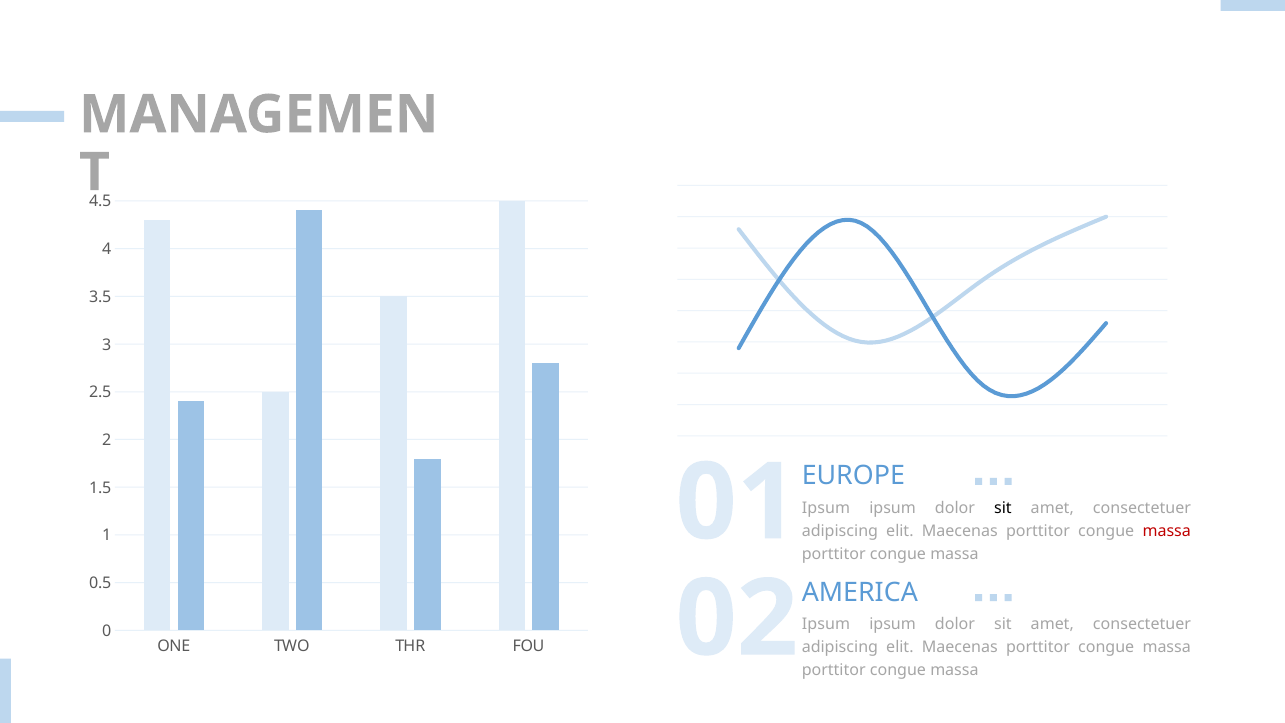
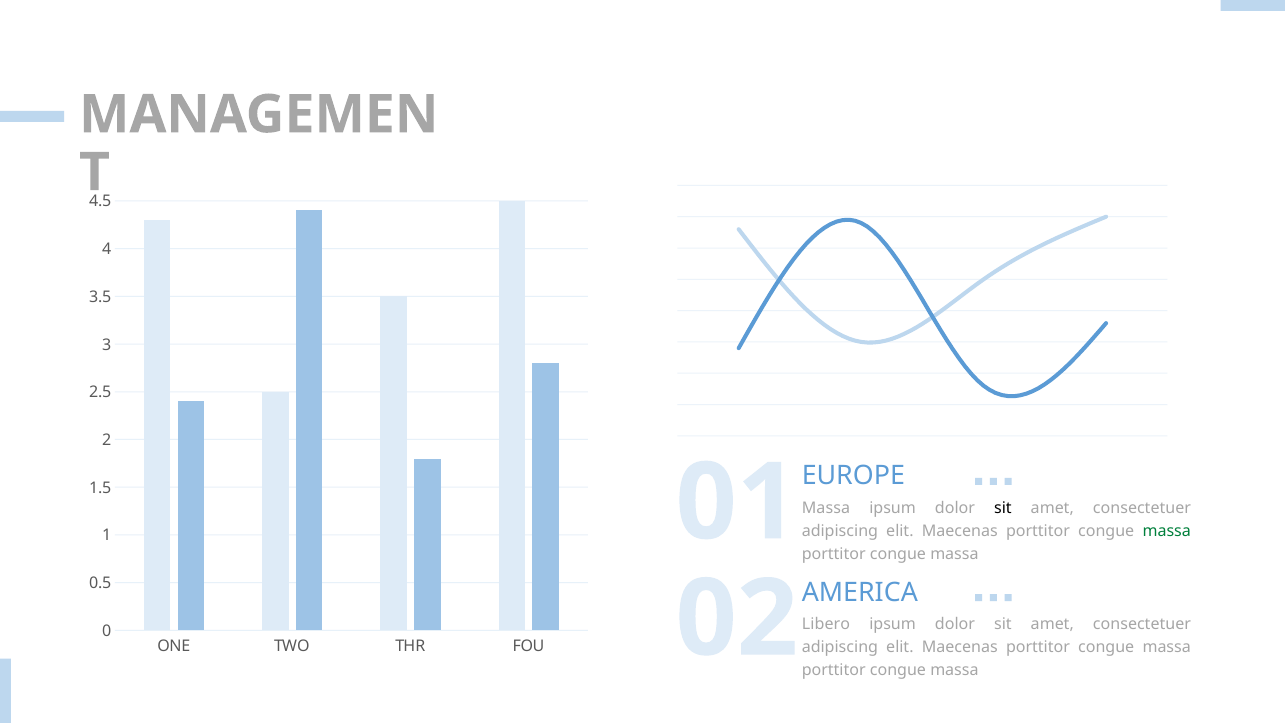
Ipsum: Ipsum -> Massa (826, 508)
massa colour: red -> green (1167, 531)
Ipsum: Ipsum -> Libero (826, 624)
